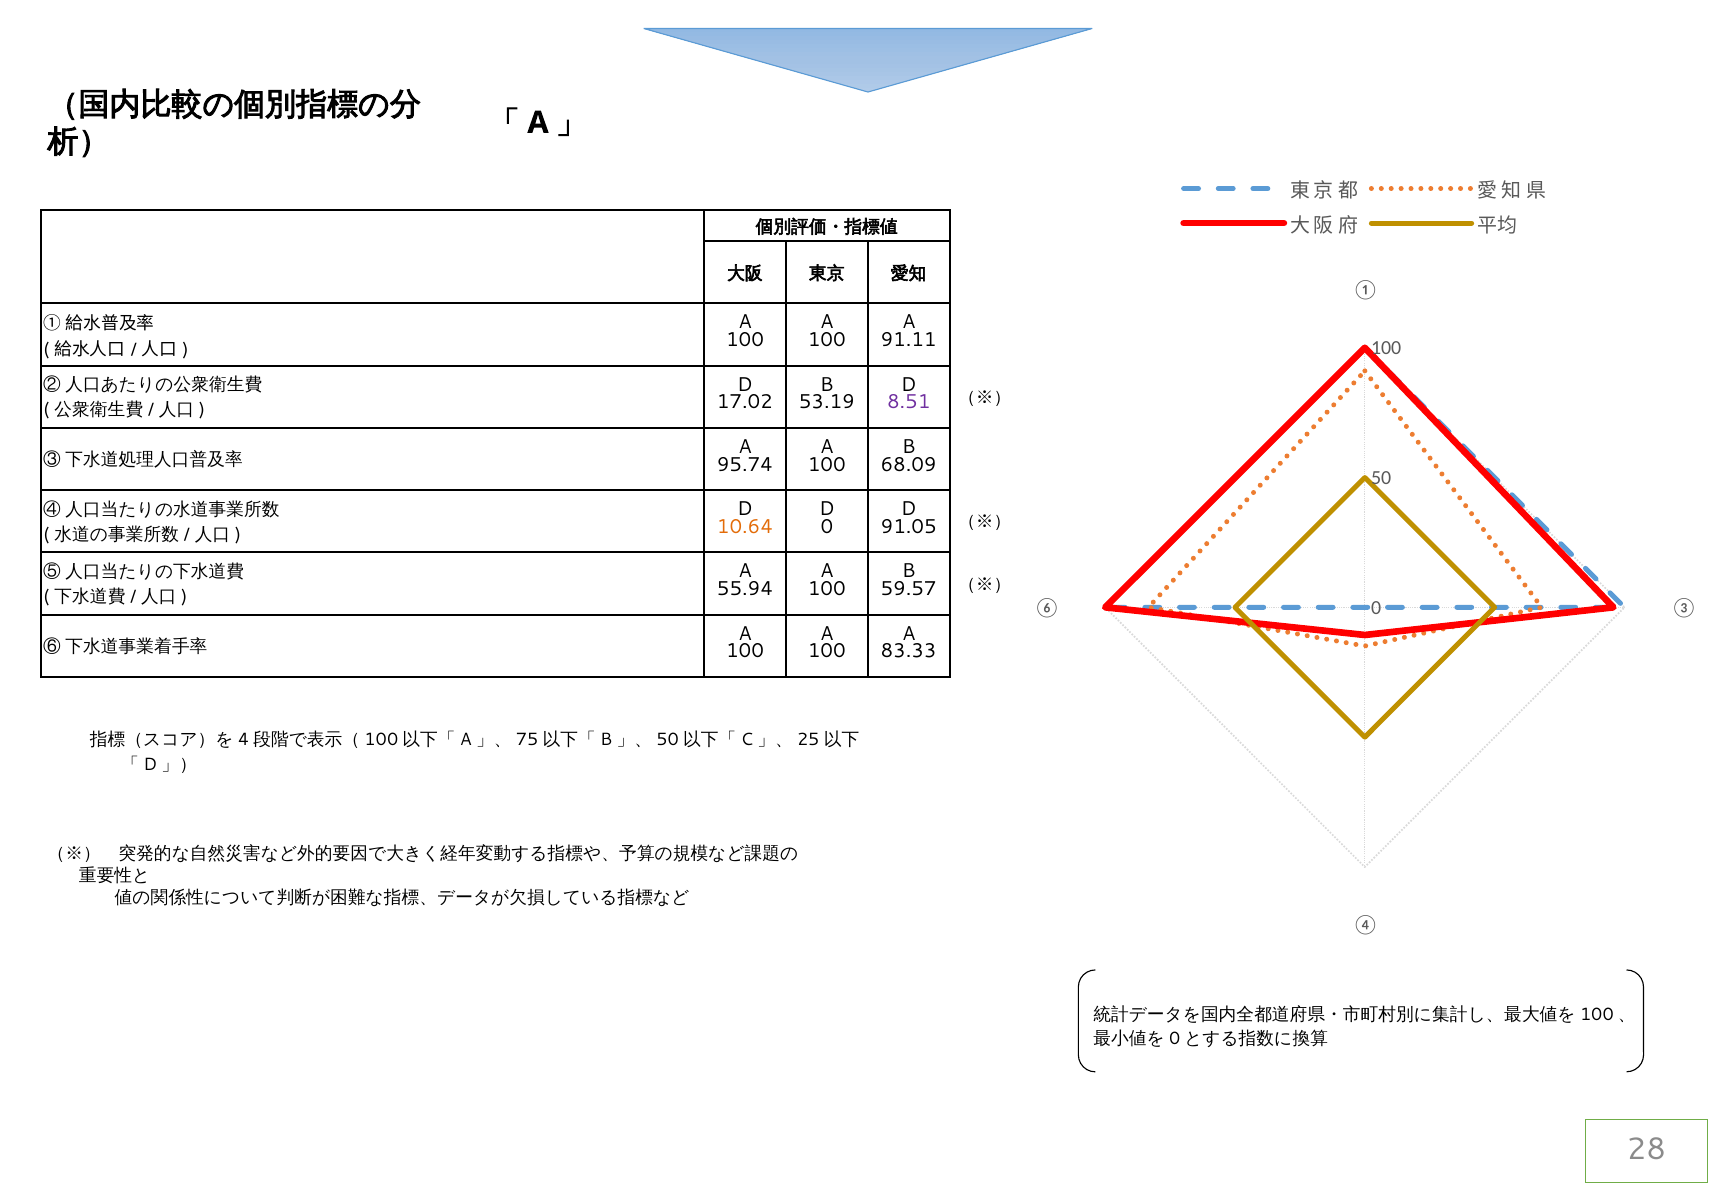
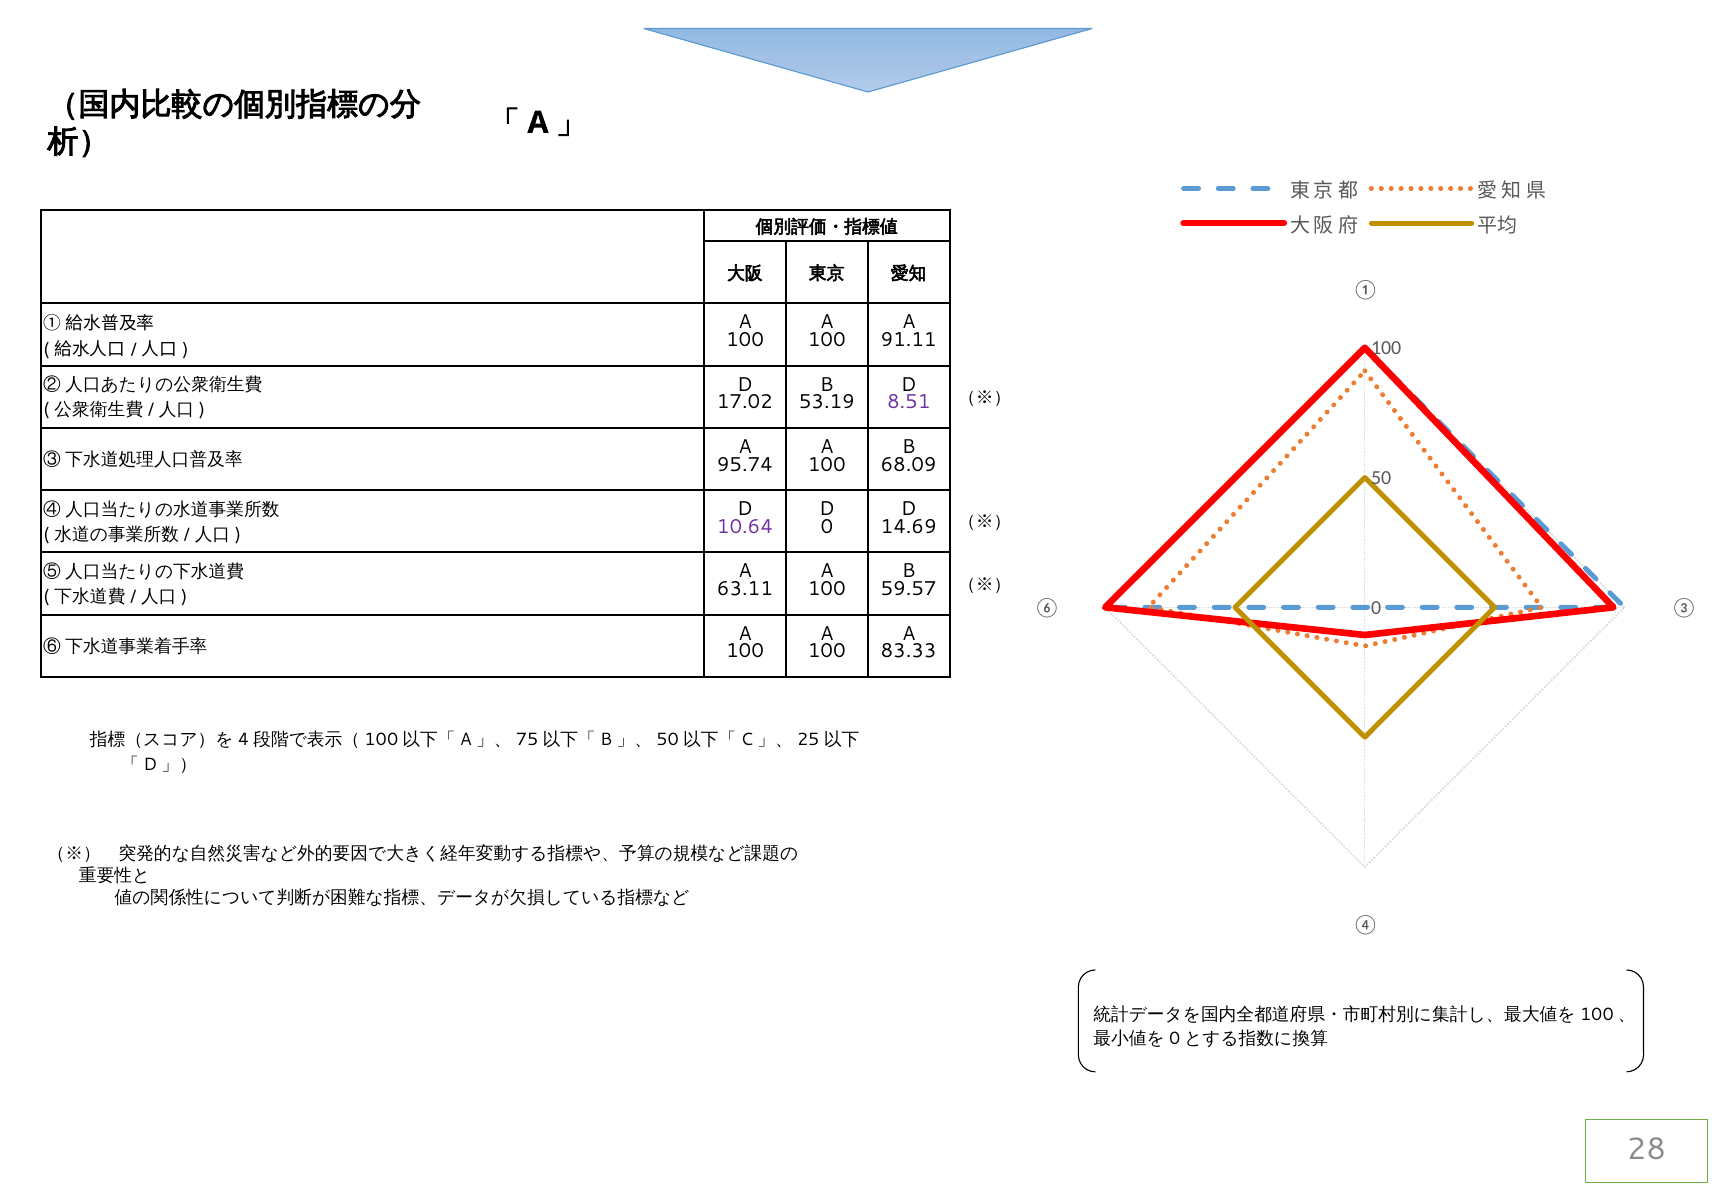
10.64 colour: orange -> purple (745, 527)
91.05: 91.05 -> 14.69 (909, 527)
55.94: 55.94 -> 63.11 (745, 589)
